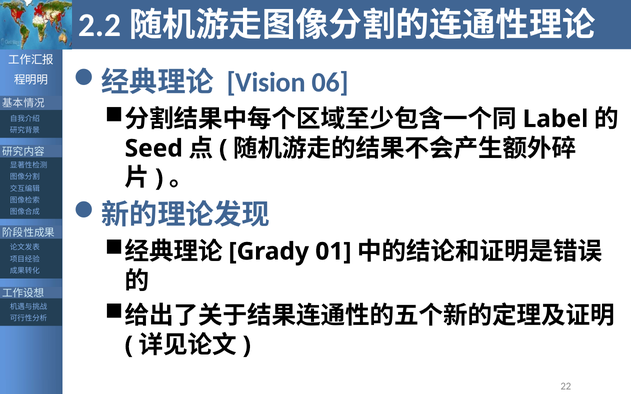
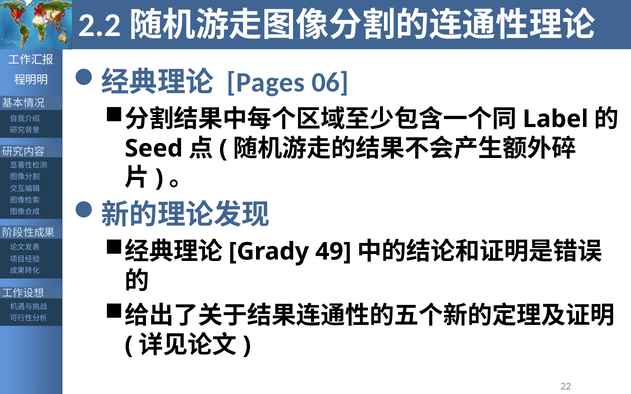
Vision: Vision -> Pages (266, 83)
01: 01 -> 49 (333, 252)
